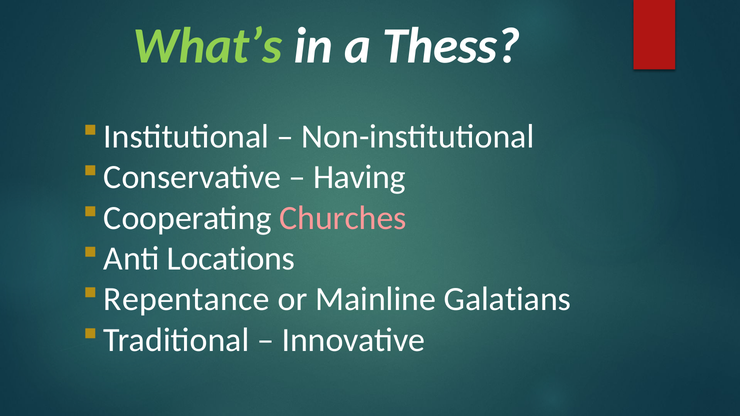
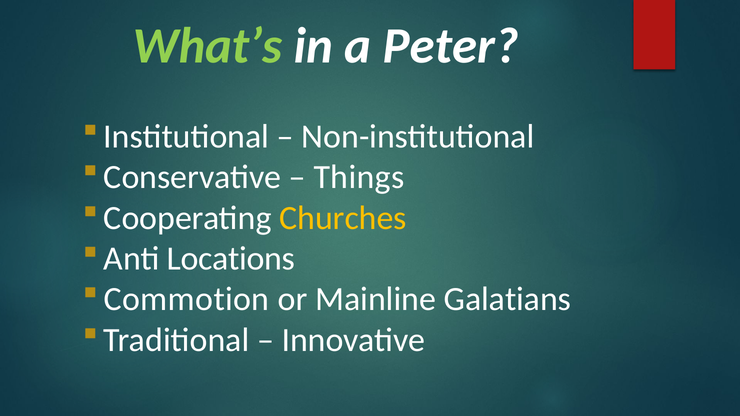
Thess: Thess -> Peter (451, 46)
Having: Having -> Things (359, 177)
Churches colour: pink -> yellow (343, 218)
Repentance: Repentance -> Commotion (187, 299)
